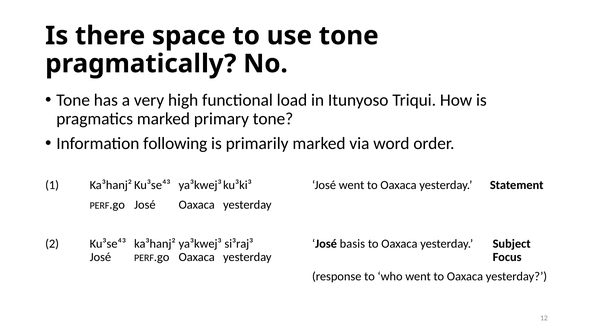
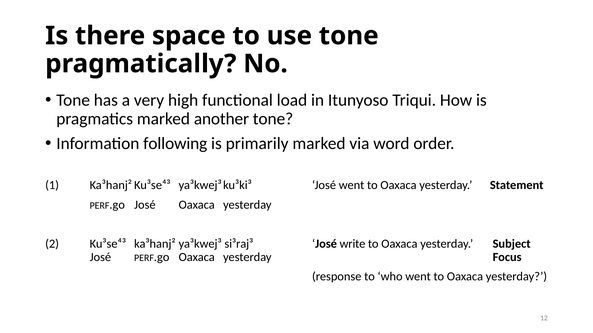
primary: primary -> another (221, 119)
basis: basis -> write (352, 244)
